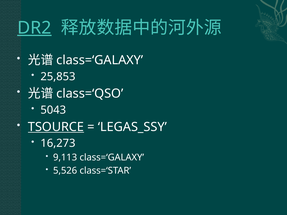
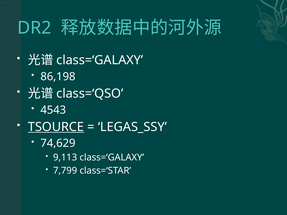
DR2 underline: present -> none (34, 28)
25,853: 25,853 -> 86,198 (58, 77)
5043: 5043 -> 4543 (53, 110)
16,273: 16,273 -> 74,629 (58, 143)
5,526: 5,526 -> 7,799 (65, 171)
